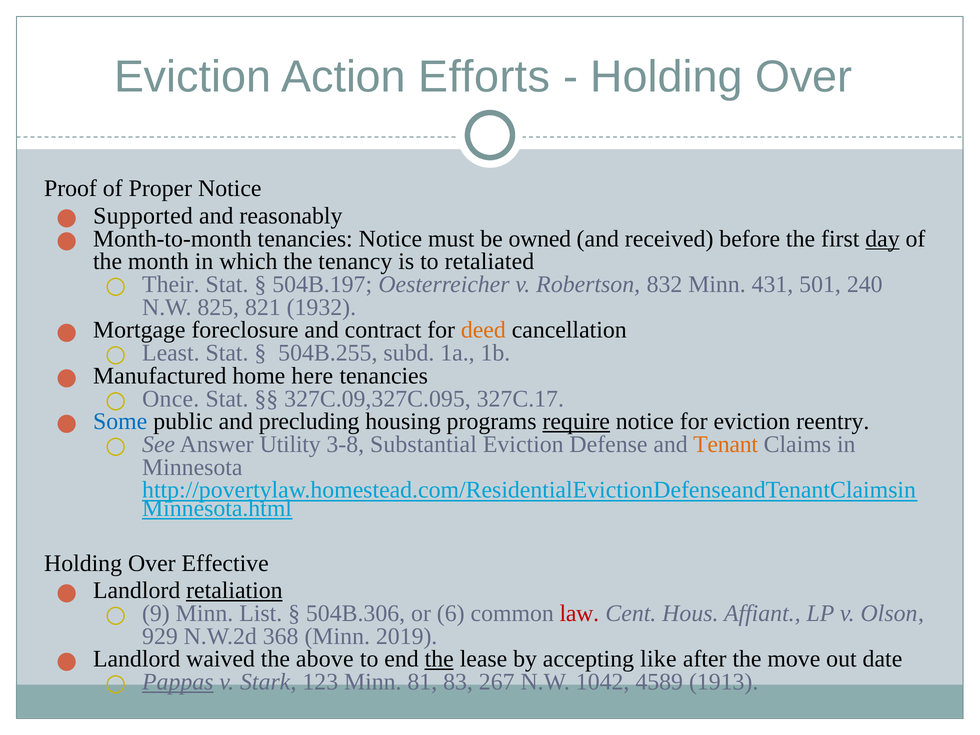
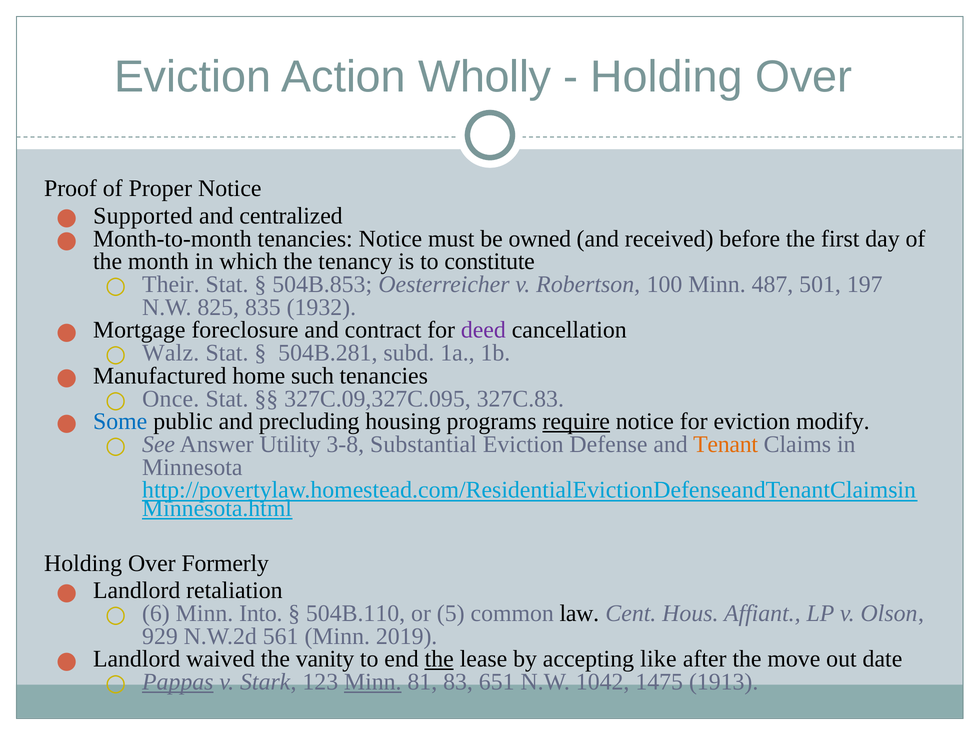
Efforts: Efforts -> Wholly (485, 77)
reasonably: reasonably -> centralized (291, 216)
day underline: present -> none (883, 239)
retaliated: retaliated -> constitute (490, 262)
504B.197: 504B.197 -> 504B.853 (322, 284)
832: 832 -> 100 (665, 284)
431: 431 -> 487 (772, 284)
240: 240 -> 197 (865, 284)
821: 821 -> 835 (263, 307)
deed colour: orange -> purple (483, 330)
Least: Least -> Walz (171, 353)
504B.255: 504B.255 -> 504B.281 (328, 353)
here: here -> such (313, 376)
327C.17: 327C.17 -> 327C.83 (520, 399)
reentry: reentry -> modify (833, 421)
Effective: Effective -> Formerly (225, 563)
retaliation underline: present -> none (234, 591)
9: 9 -> 6 (156, 613)
List: List -> Into (261, 613)
504B.306: 504B.306 -> 504B.110 (356, 613)
6: 6 -> 5 (451, 613)
law colour: red -> black (579, 613)
368: 368 -> 561 (281, 636)
above: above -> vanity (325, 659)
Minn underline: none -> present (373, 682)
267: 267 -> 651 (497, 682)
4589: 4589 -> 1475 (659, 682)
